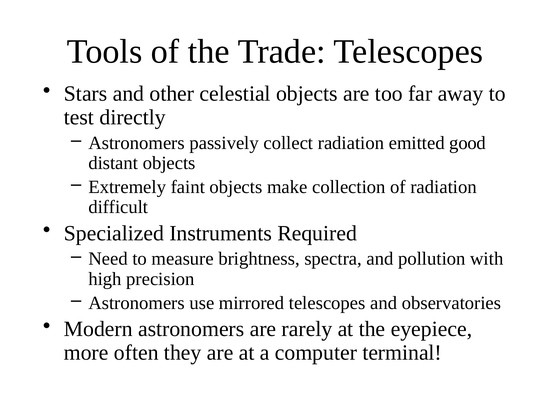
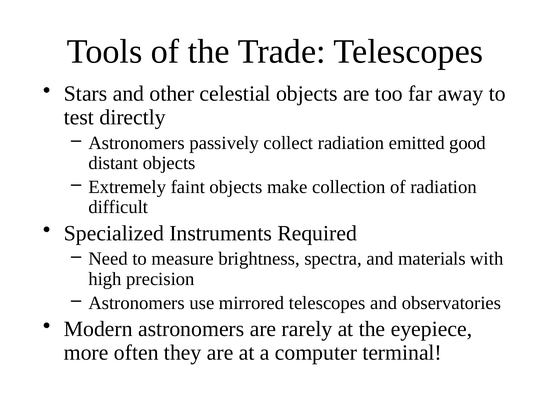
pollution: pollution -> materials (432, 259)
